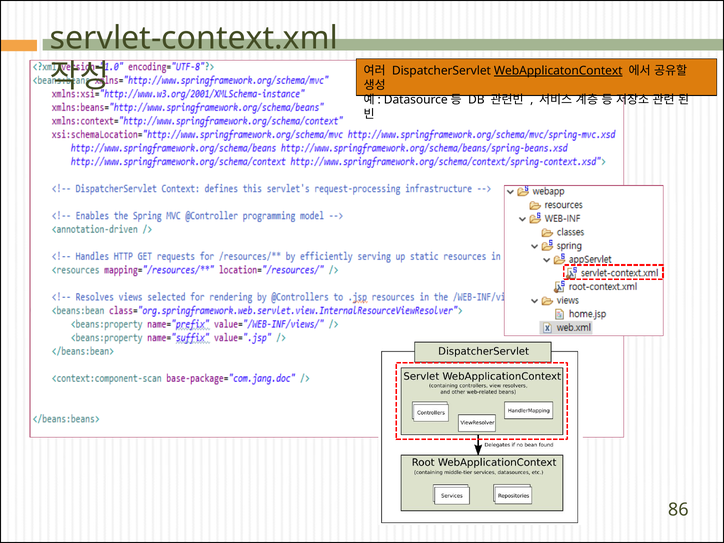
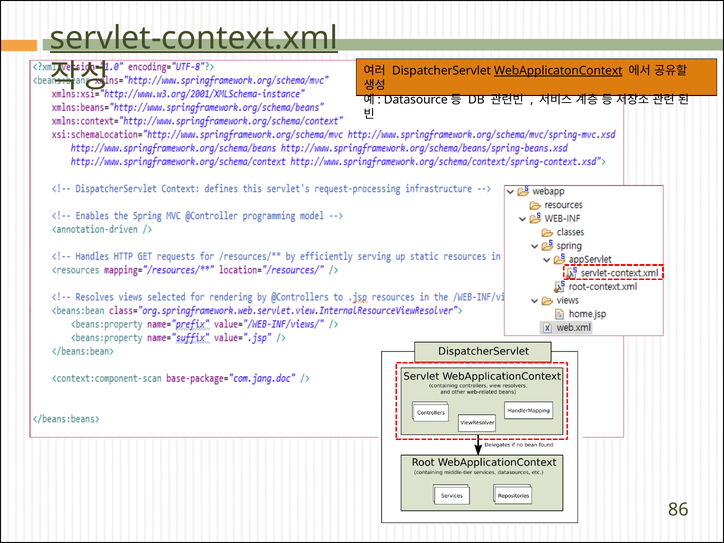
servlet-context.xml underline: none -> present (194, 38)
